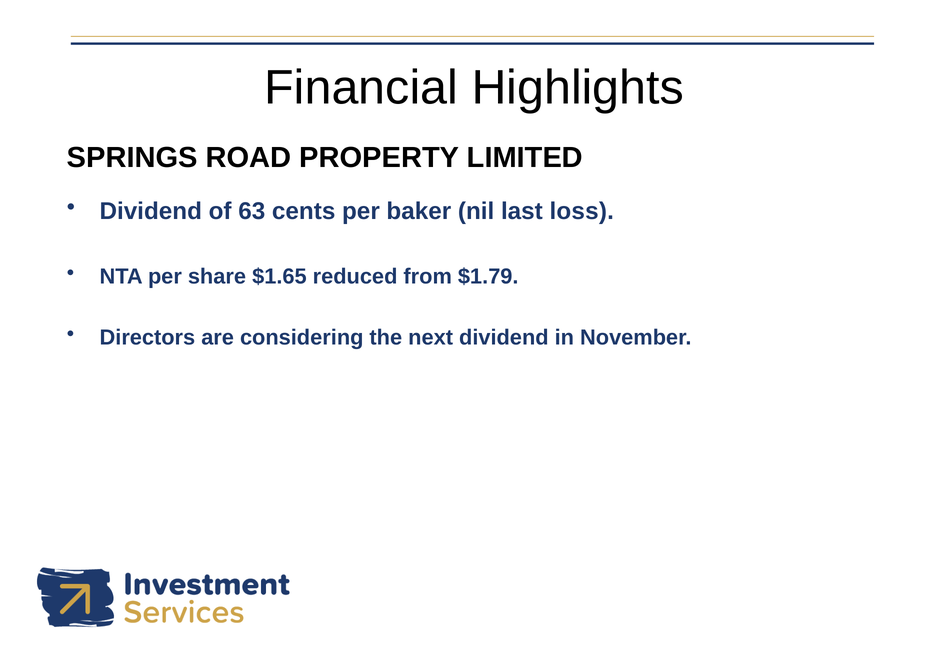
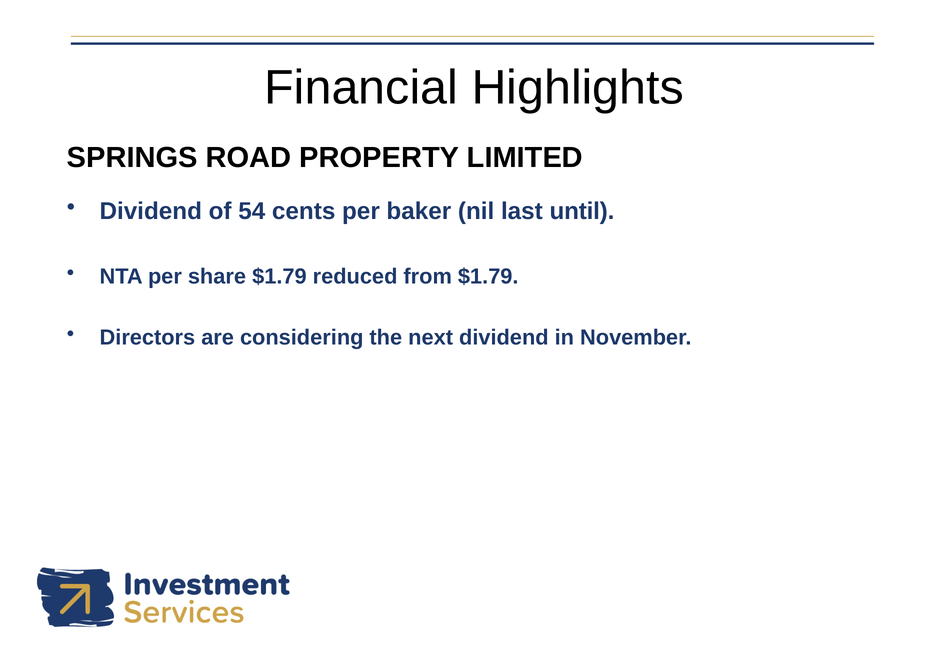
63: 63 -> 54 (252, 211)
loss: loss -> until (582, 211)
share $1.65: $1.65 -> $1.79 (279, 277)
